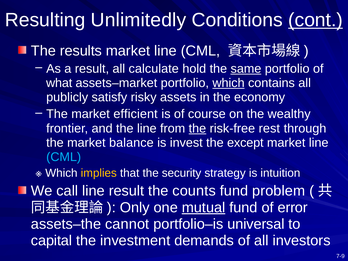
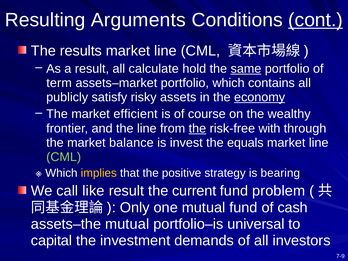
Unlimitedly: Unlimitedly -> Arguments (138, 20)
what: what -> term (59, 83)
which underline: present -> none (229, 83)
economy underline: none -> present (260, 97)
rest: rest -> with (269, 128)
except: except -> equals (245, 143)
CML colour: light blue -> light green (64, 157)
security: security -> positive (182, 173)
intuition: intuition -> bearing (280, 173)
call line: line -> like (93, 191)
counts: counts -> current (194, 191)
mutual underline: present -> none (204, 207)
error: error -> cash (293, 207)
assets–the cannot: cannot -> mutual (127, 224)
